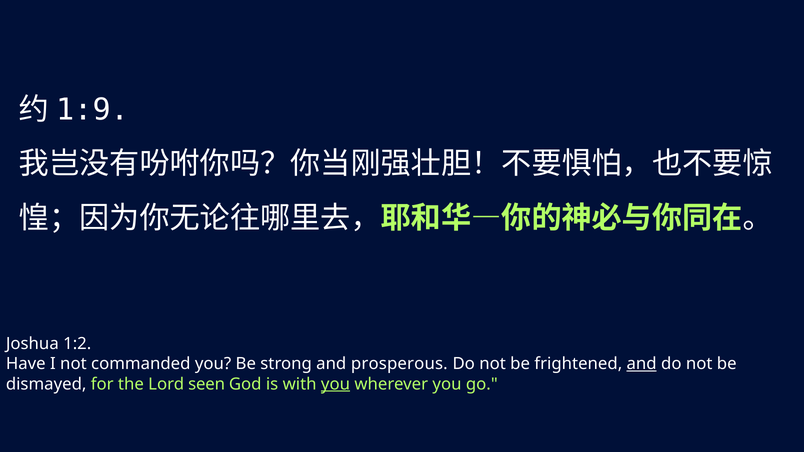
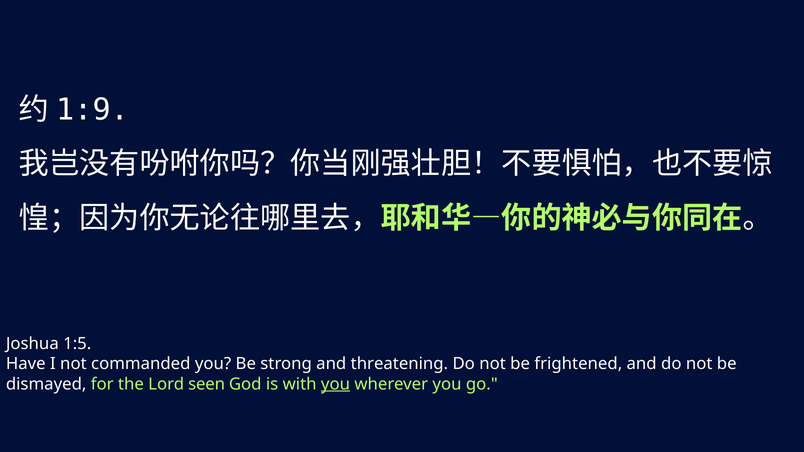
1:2: 1:2 -> 1:5 (77, 344)
prosperous: prosperous -> threatening (399, 364)
and underline: present -> none (642, 364)
